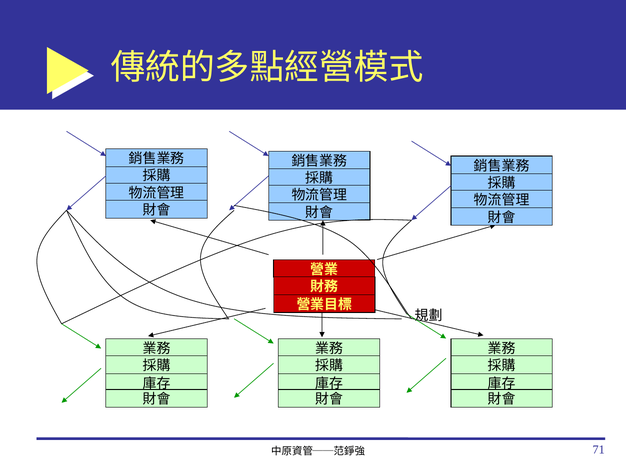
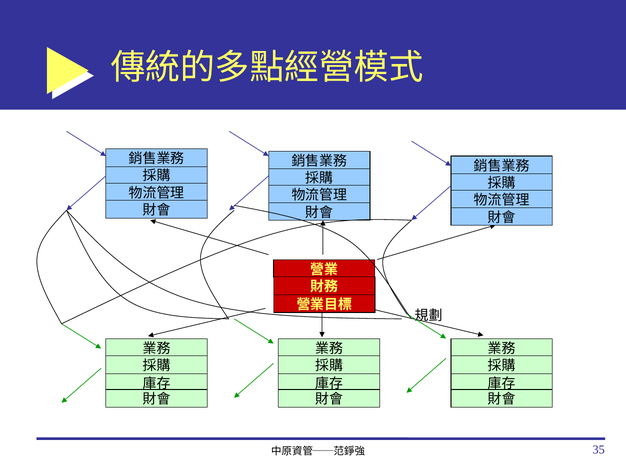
71: 71 -> 35 (599, 449)
